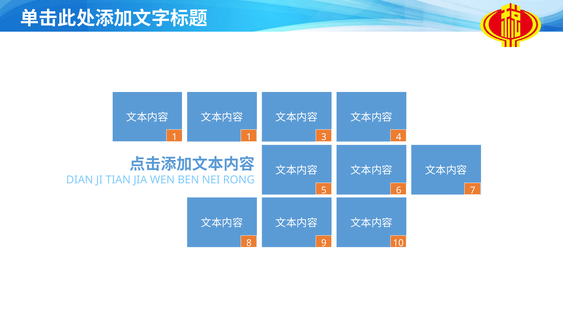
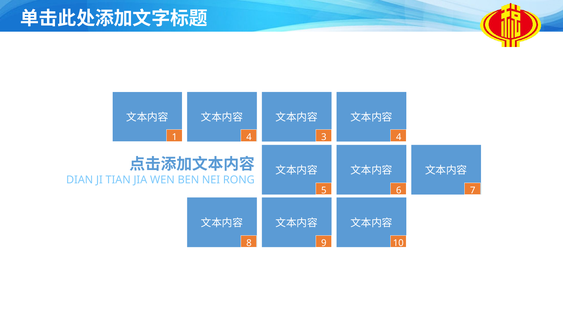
1 1: 1 -> 4 (249, 137)
